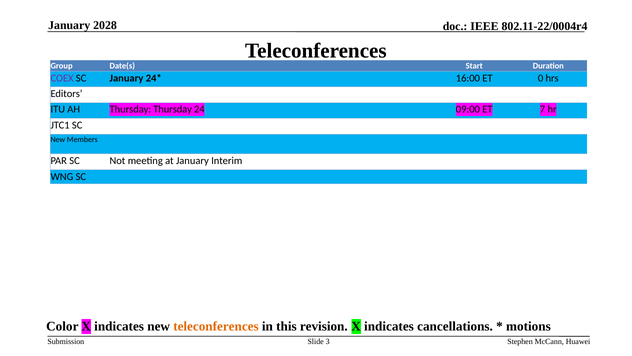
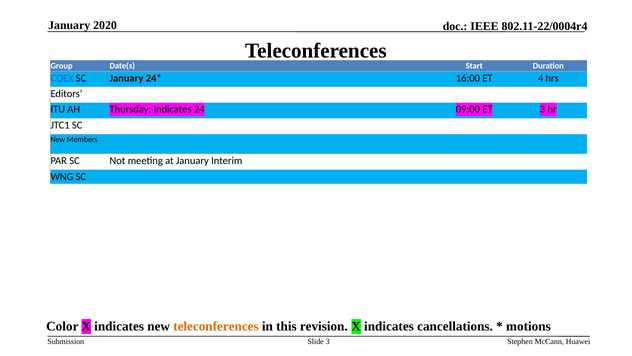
2028: 2028 -> 2020 (105, 25)
COEX colour: purple -> blue (62, 78)
0: 0 -> 4 (541, 78)
Thursday Thursday: Thursday -> Indicates (173, 109)
ET 7: 7 -> 3 (543, 109)
